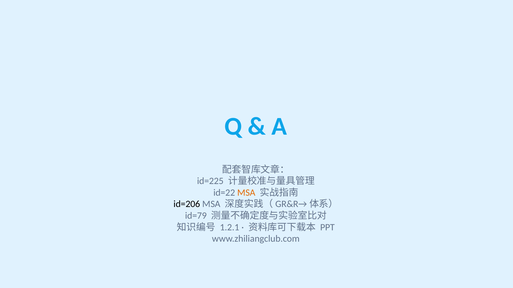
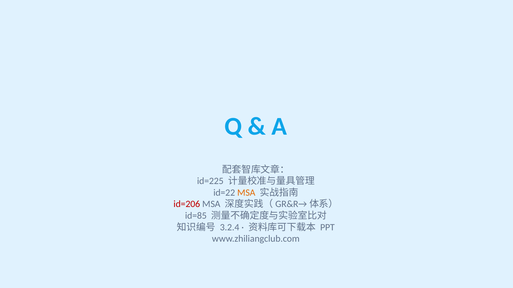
id=206 colour: black -> red (187, 205)
id=79: id=79 -> id=85 (196, 216)
1.2.1: 1.2.1 -> 3.2.4 (230, 228)
